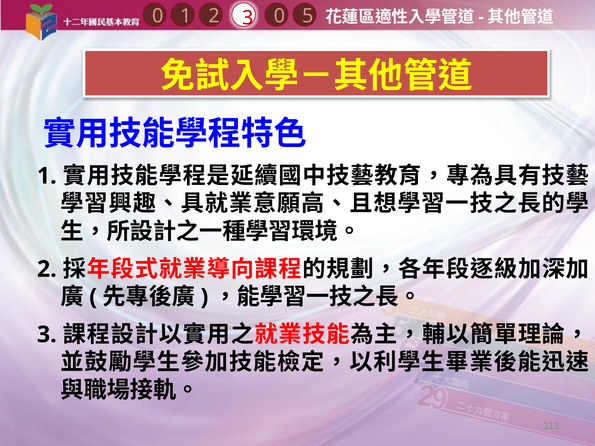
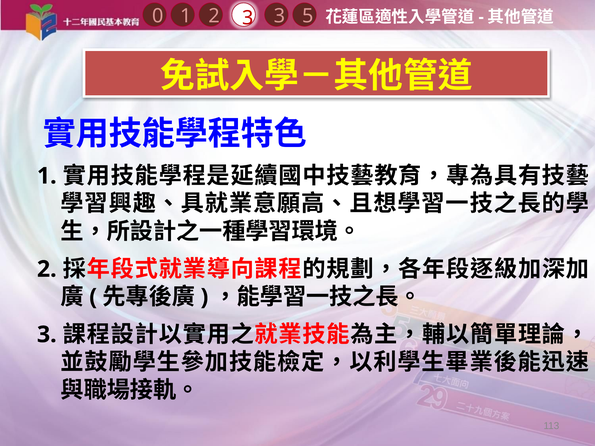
1 0: 0 -> 3 (280, 16)
